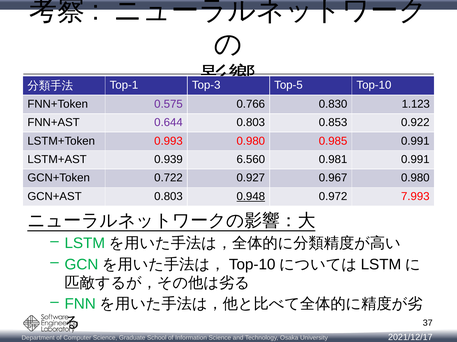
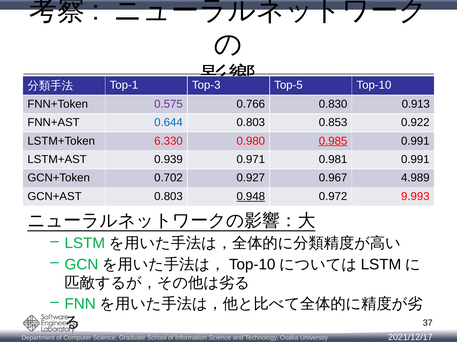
1.123: 1.123 -> 0.913 (416, 104)
0.644 colour: purple -> blue (169, 123)
0.993: 0.993 -> 6.330 (169, 141)
0.985 underline: none -> present (333, 141)
6.560: 6.560 -> 0.971 (251, 160)
0.722: 0.722 -> 0.702 (169, 178)
0.967 0.980: 0.980 -> 4.989 (415, 178)
7.993: 7.993 -> 9.993 (415, 197)
